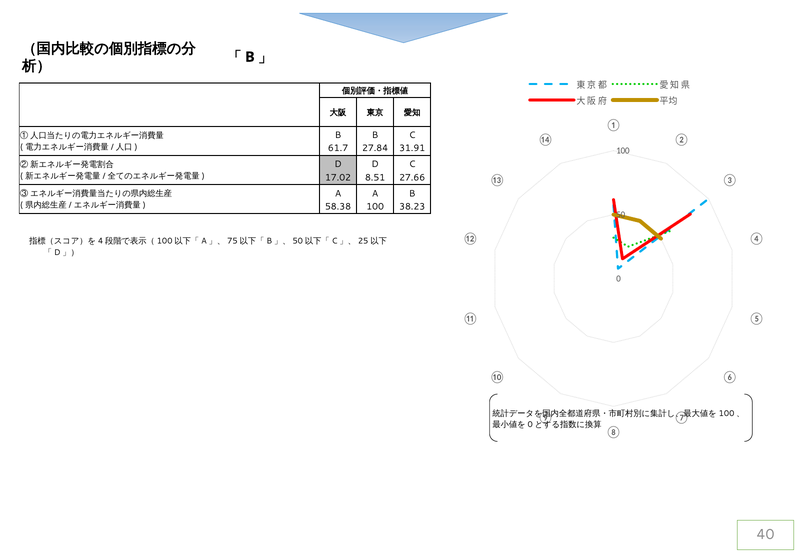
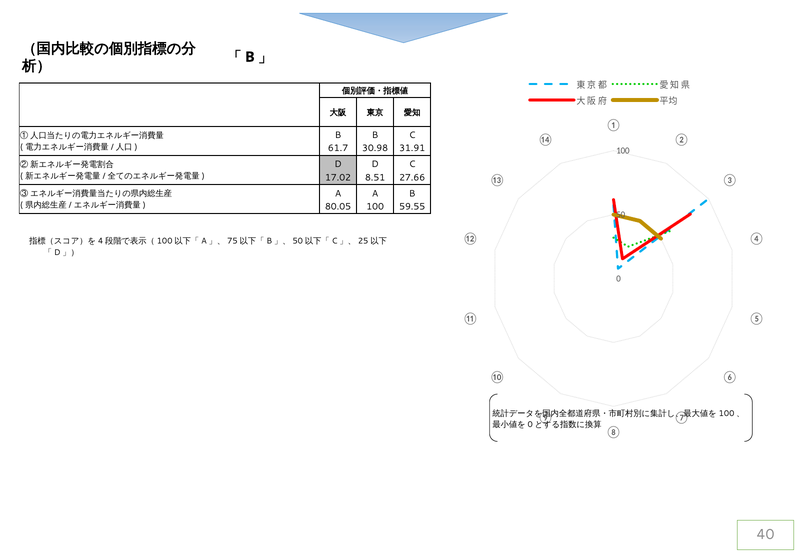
27.84: 27.84 -> 30.98 (375, 148)
58.38: 58.38 -> 80.05 (338, 207)
38.23: 38.23 -> 59.55 (412, 207)
